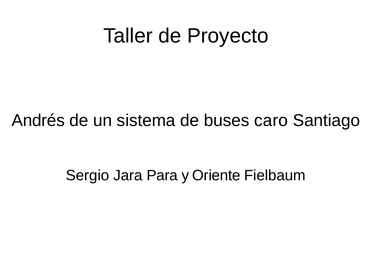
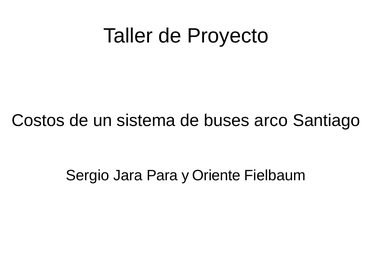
Andrés: Andrés -> Costos (38, 120)
caro: caro -> arco (271, 120)
